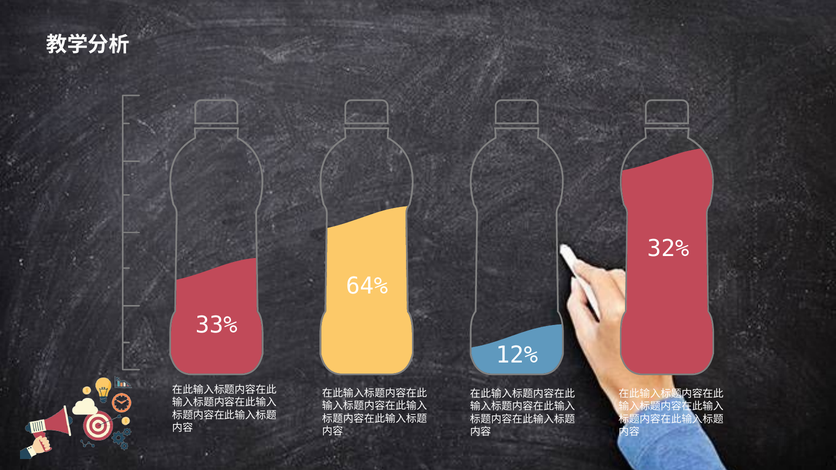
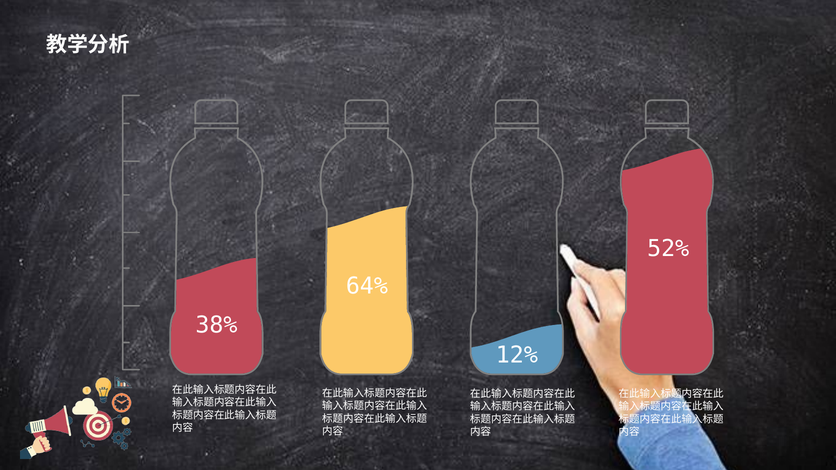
32%: 32% -> 52% (668, 249)
33%: 33% -> 38% (216, 325)
